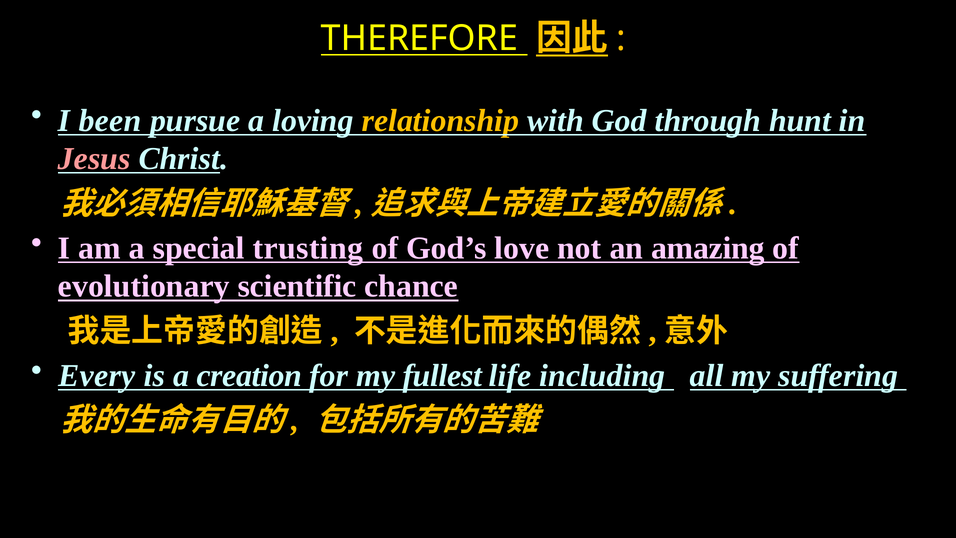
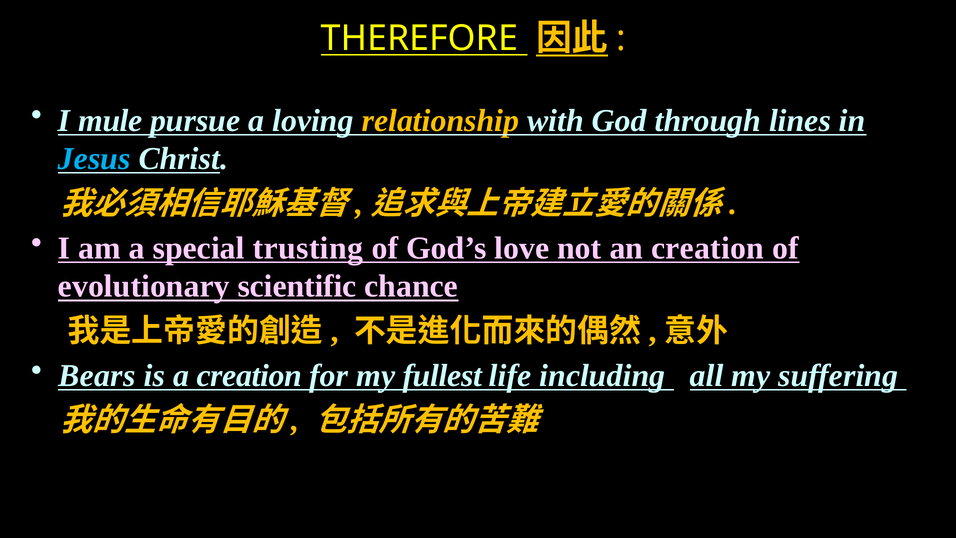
been: been -> mule (110, 121)
hunt: hunt -> lines (800, 121)
Jesus colour: pink -> light blue (94, 159)
an amazing: amazing -> creation (708, 248)
Every: Every -> Bears (97, 376)
